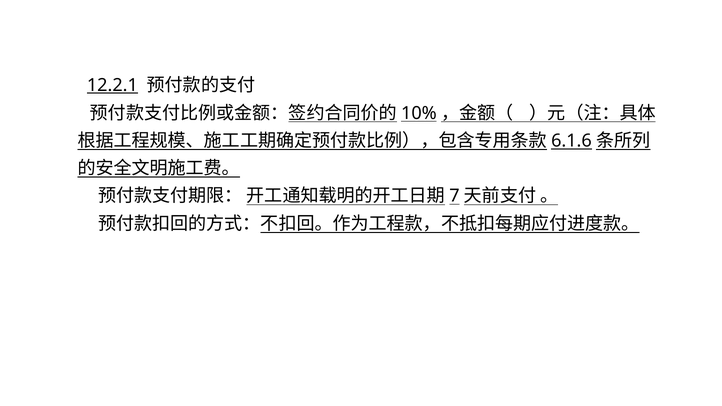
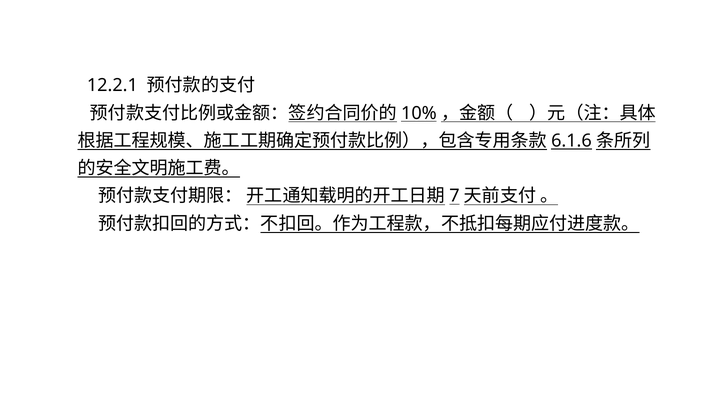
12.2.1 underline: present -> none (112, 85)
